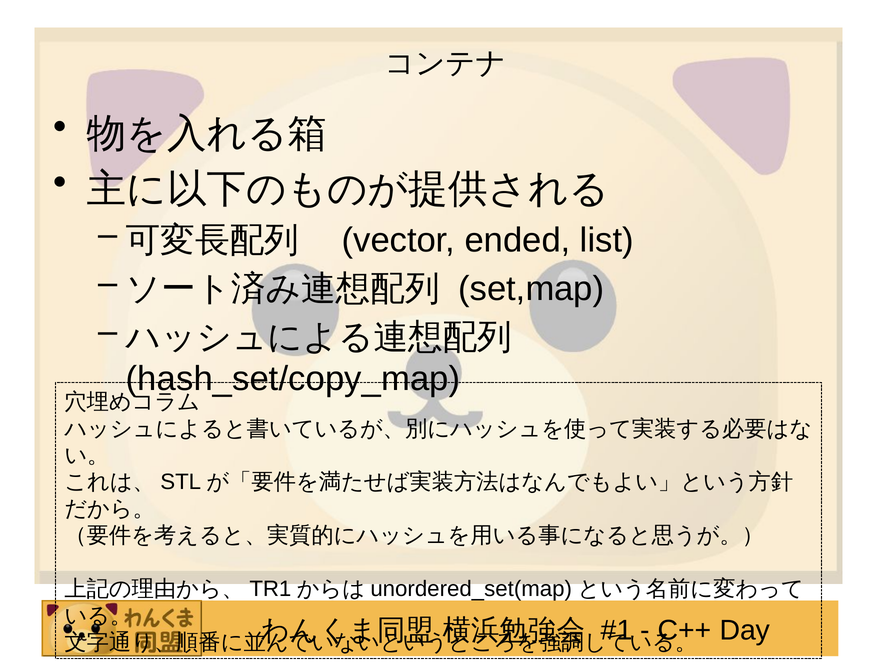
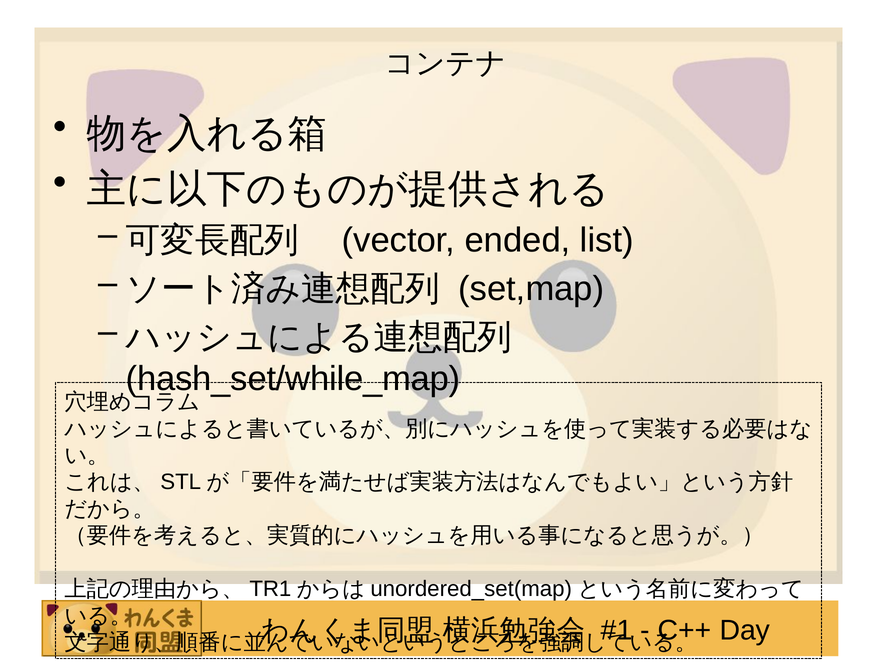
hash_set/copy_map: hash_set/copy_map -> hash_set/while_map (293, 379)
